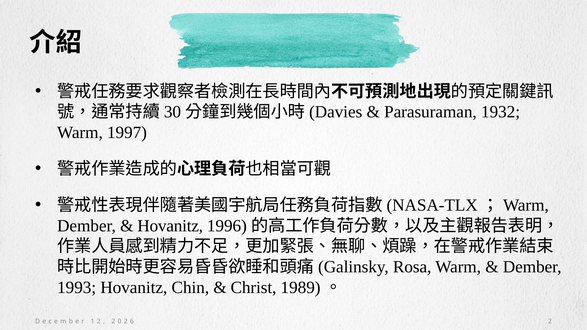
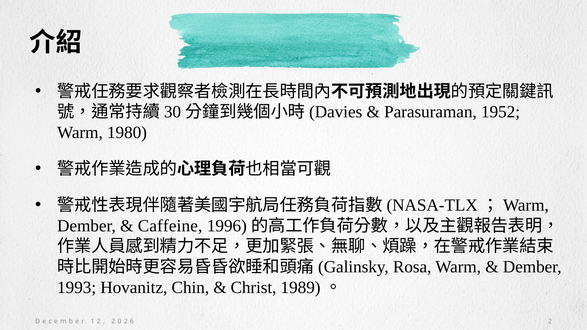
1932: 1932 -> 1952 (501, 112)
1997: 1997 -> 1980 (127, 133)
Hovanitz: Hovanitz -> Caffeine (170, 226)
